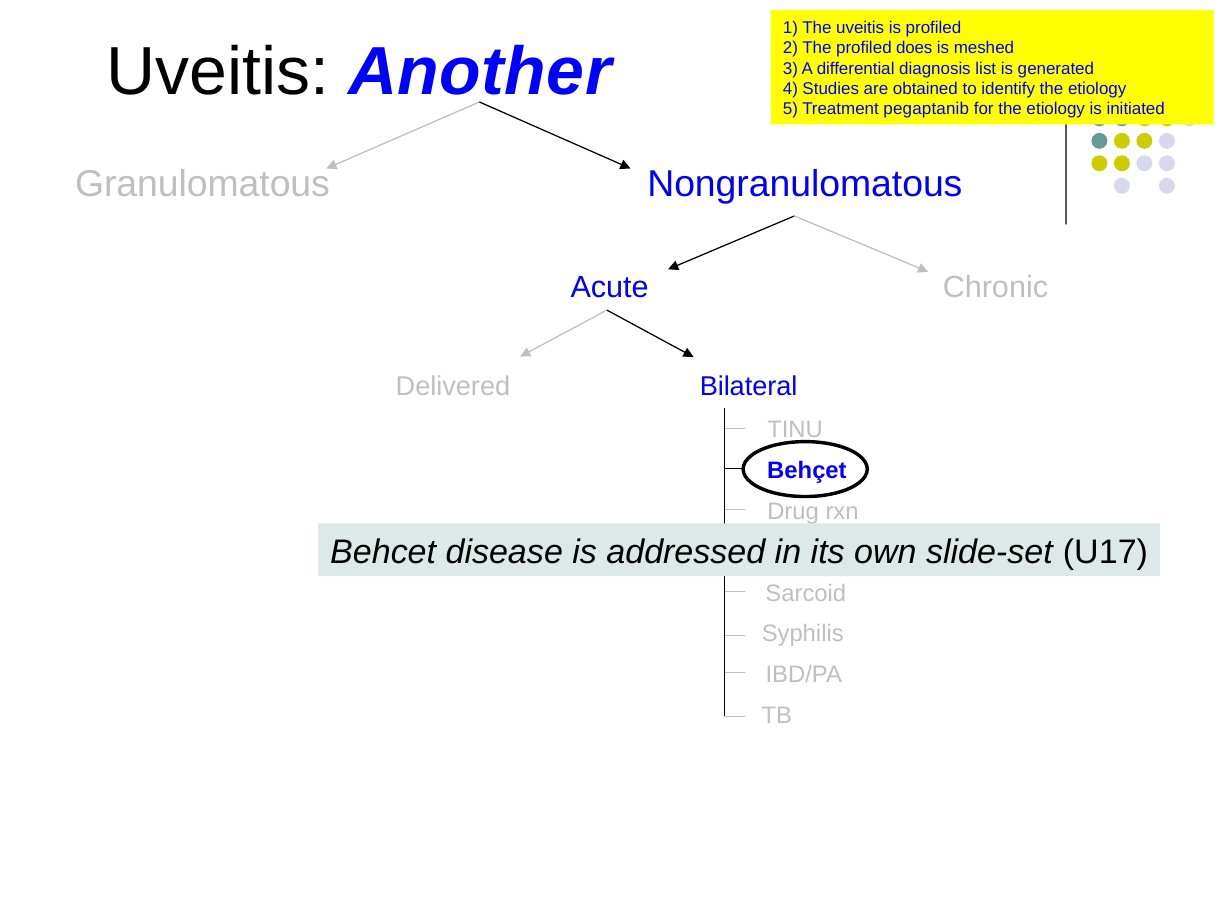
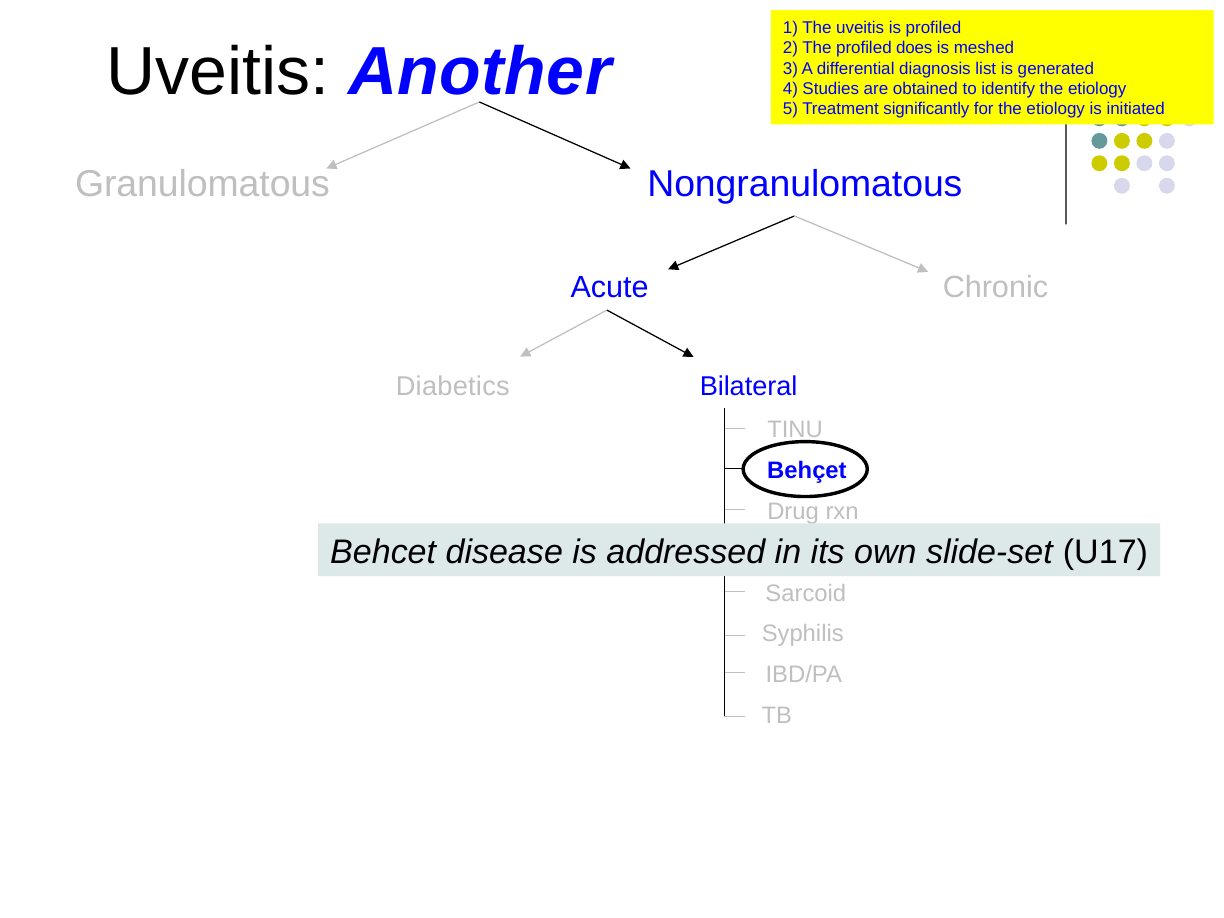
pegaptanib: pegaptanib -> significantly (926, 109)
Delivered: Delivered -> Diabetics (453, 387)
